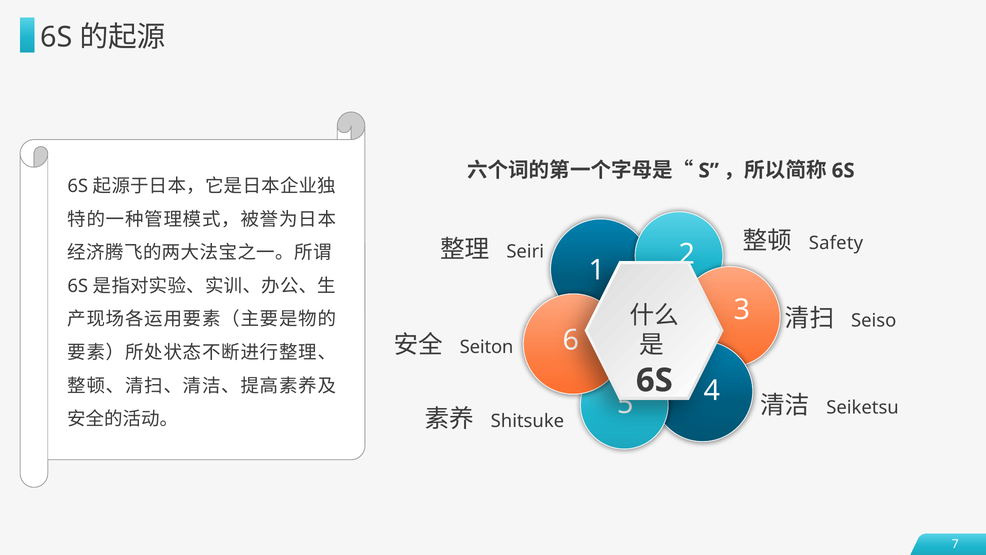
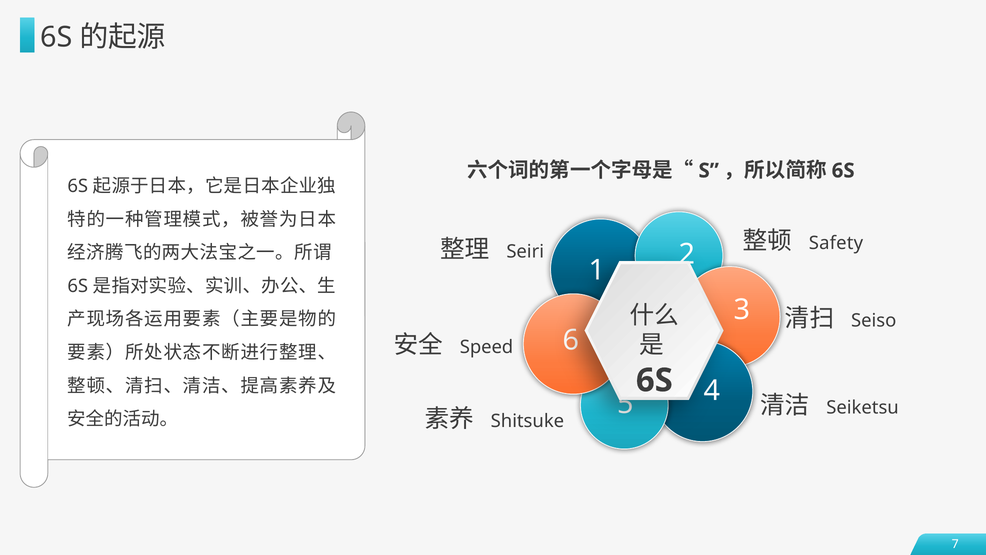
Seiton: Seiton -> Speed (487, 347)
